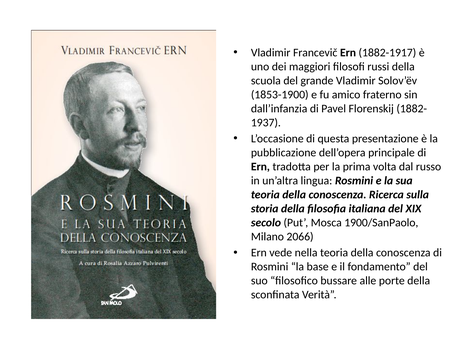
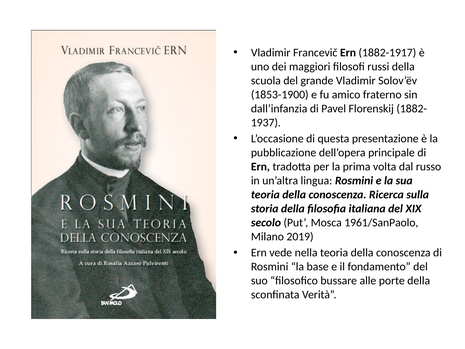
1900/SanPaolo: 1900/SanPaolo -> 1961/SanPaolo (381, 222)
2066: 2066 -> 2019 (300, 236)
